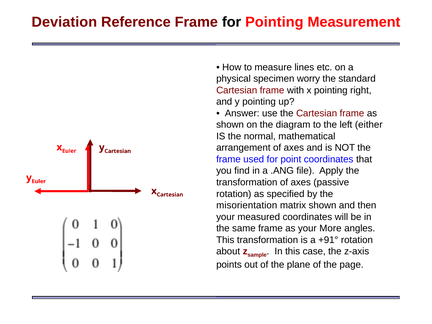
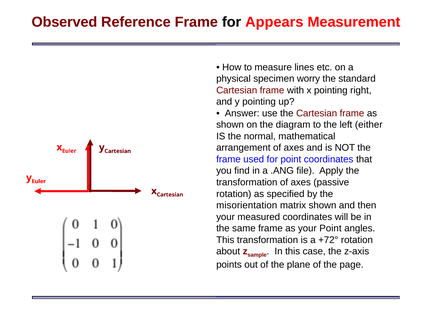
Deviation: Deviation -> Observed (64, 22)
for Pointing: Pointing -> Appears (274, 22)
your More: More -> Point (330, 228)
+91°: +91° -> +72° (328, 240)
